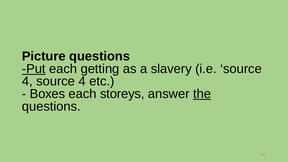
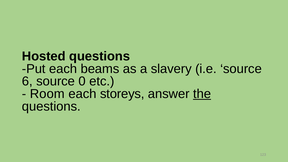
Picture: Picture -> Hosted (44, 56)
Put underline: present -> none (34, 69)
getting: getting -> beams (100, 69)
4: 4 -> 6 (27, 81)
4: 4 -> 0 (82, 81)
Boxes: Boxes -> Room (47, 94)
